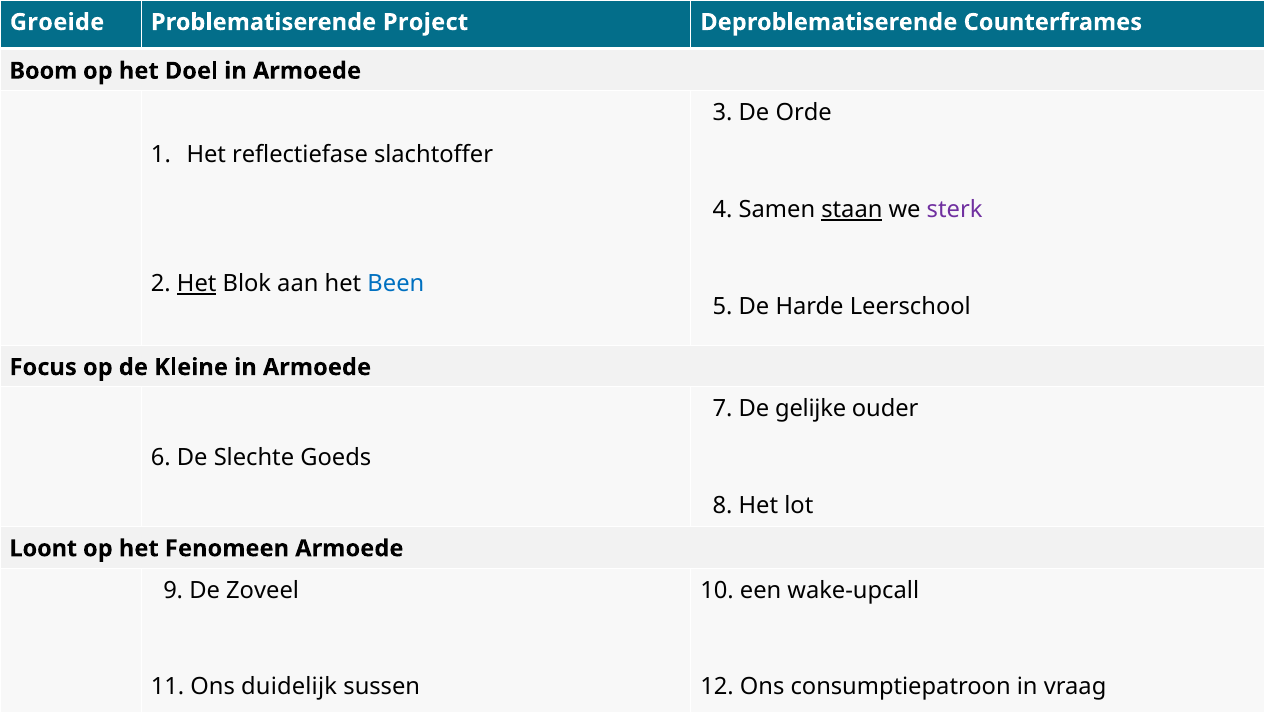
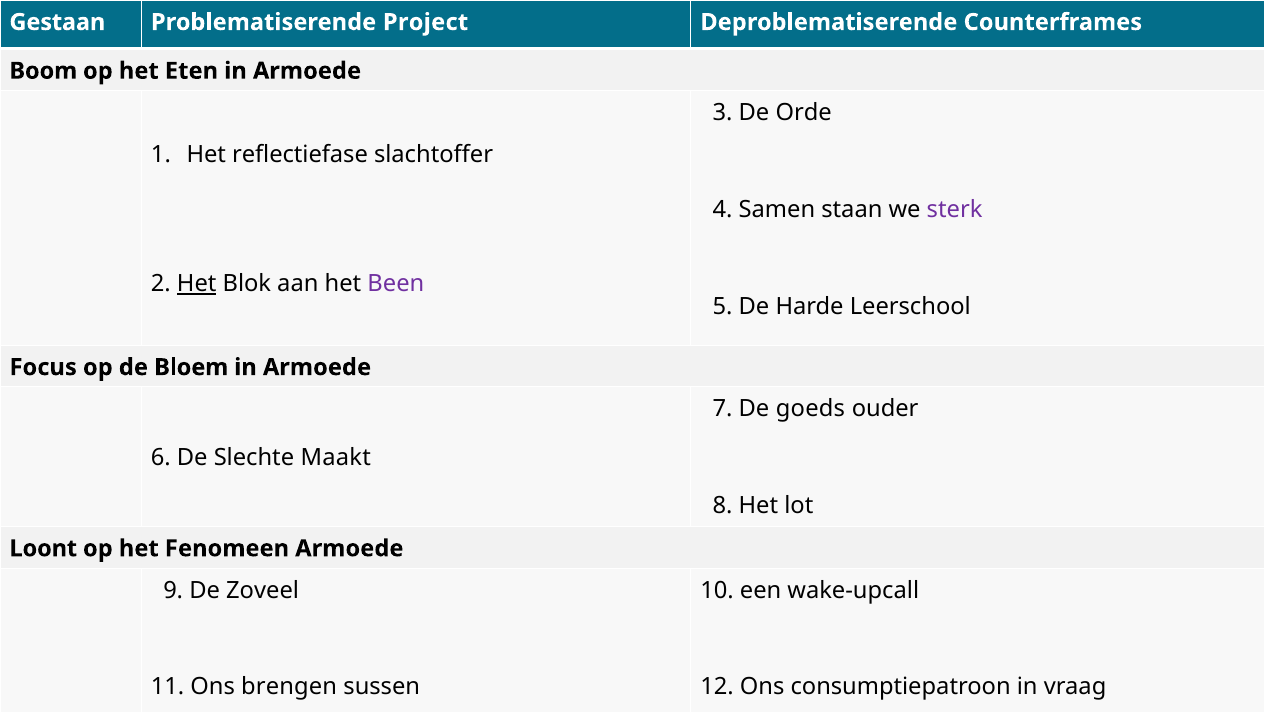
Groeide: Groeide -> Gestaan (57, 22)
Doel: Doel -> Eten (191, 71)
staan underline: present -> none (852, 209)
Been colour: blue -> purple (396, 284)
Kleine: Kleine -> Bloem (191, 367)
gelijke: gelijke -> goeds (810, 409)
Goeds: Goeds -> Maakt (336, 458)
duidelijk: duidelijk -> brengen (289, 687)
